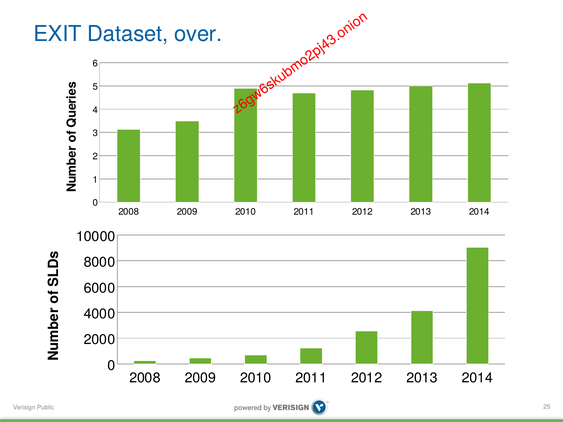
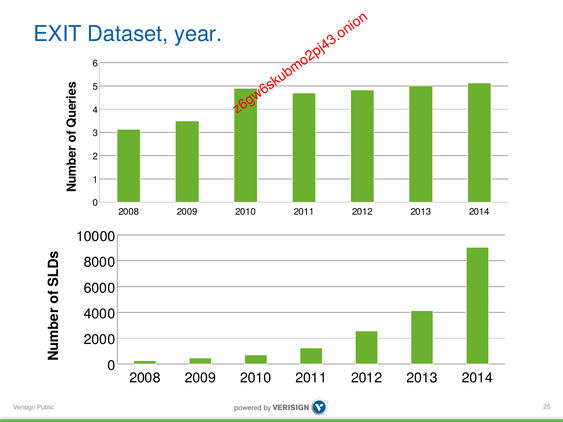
over: over -> year (198, 34)
